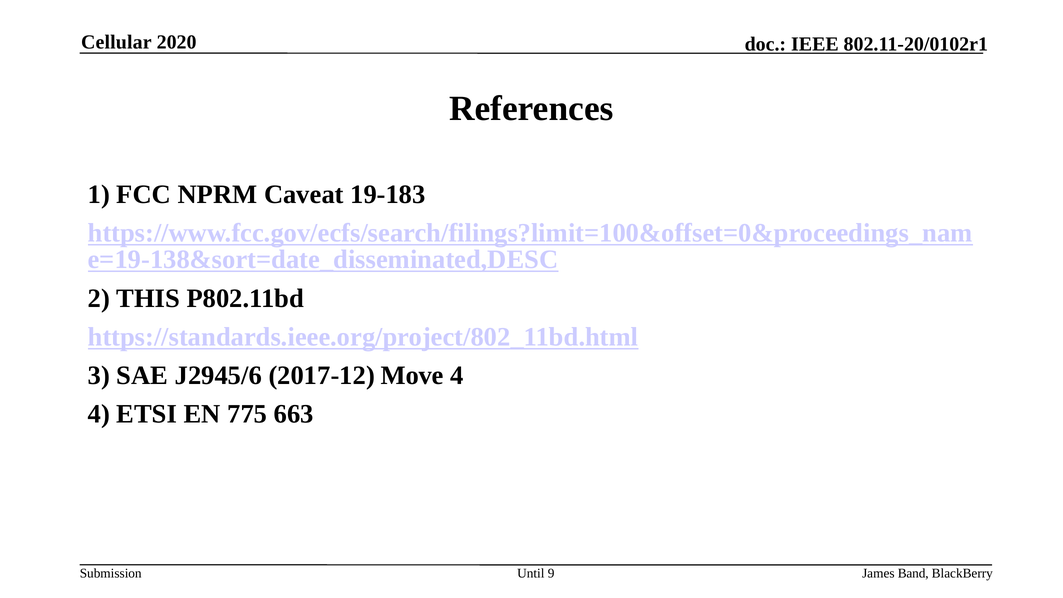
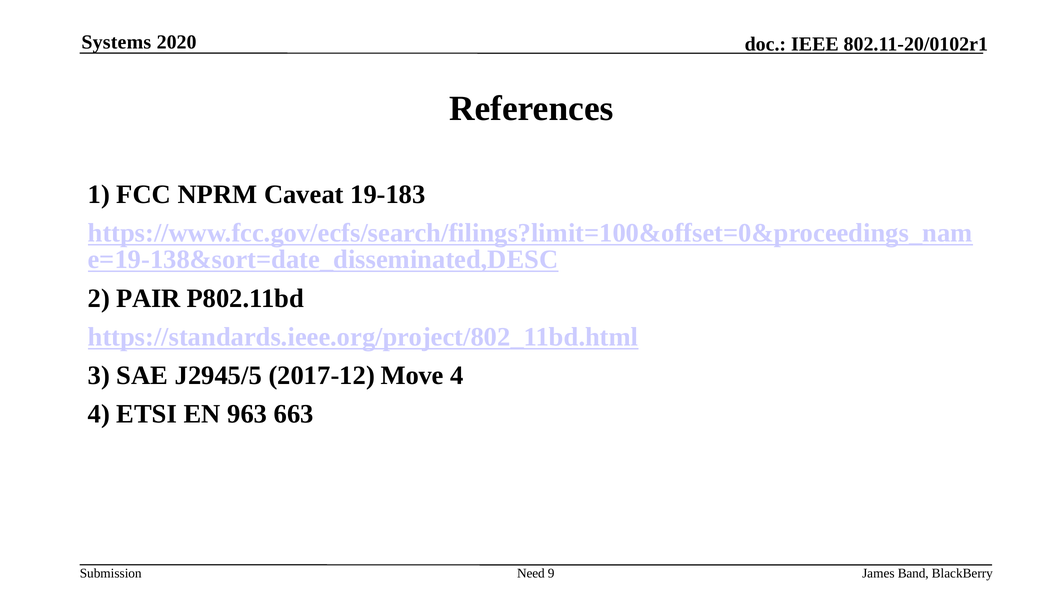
Cellular: Cellular -> Systems (116, 42)
THIS: THIS -> PAIR (148, 298)
J2945/6: J2945/6 -> J2945/5 (218, 375)
775: 775 -> 963 (247, 414)
Until: Until -> Need (531, 573)
